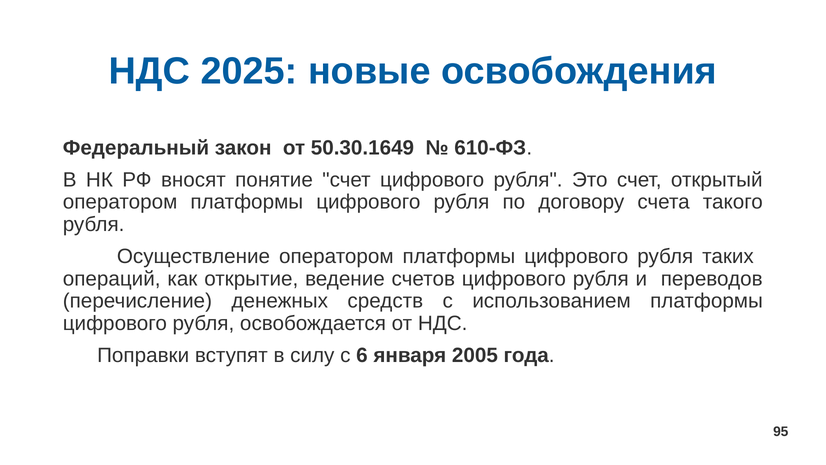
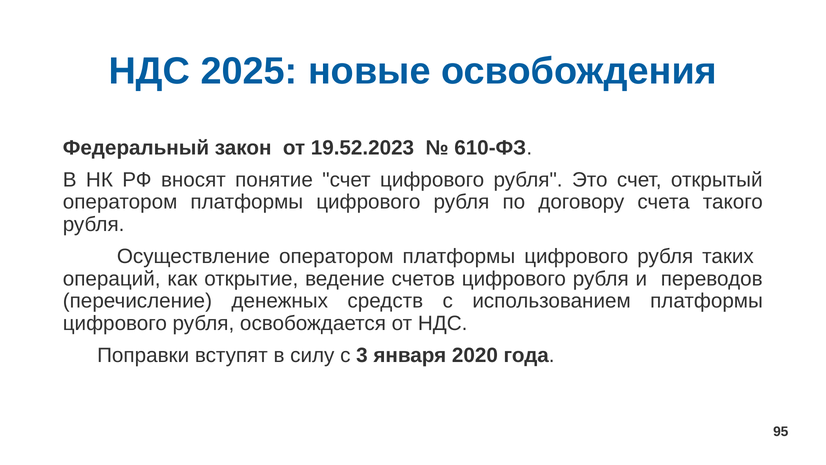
50.30.1649: 50.30.1649 -> 19.52.2023 (362, 148)
6: 6 -> 3 (362, 355)
2005: 2005 -> 2020 (475, 355)
